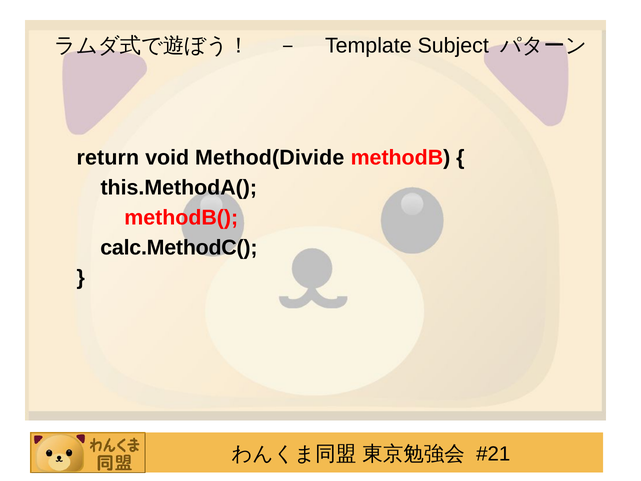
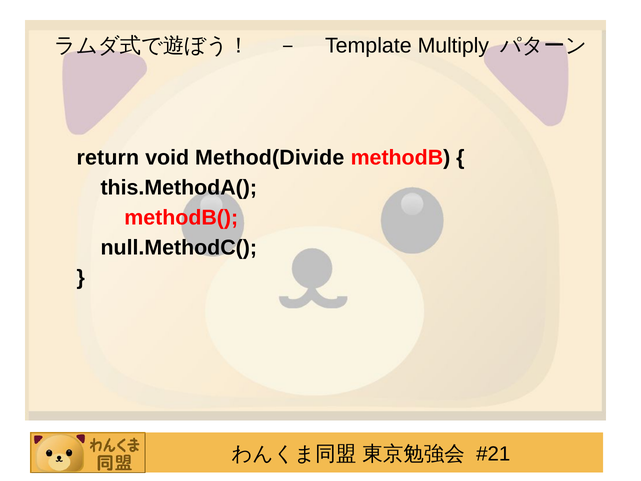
Subject: Subject -> Multiply (453, 45)
calc.MethodC(: calc.MethodC( -> null.MethodC( (179, 247)
